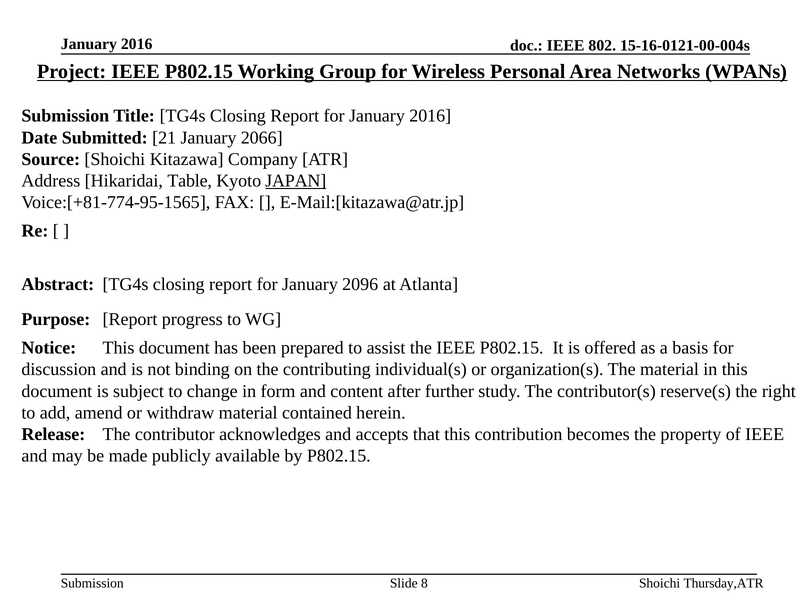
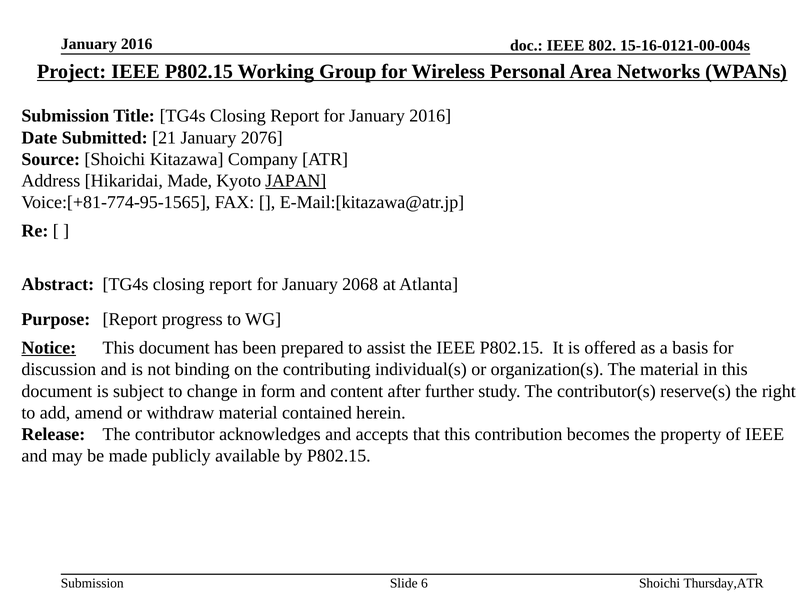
2066: 2066 -> 2076 (262, 138)
Hikaridai Table: Table -> Made (190, 181)
2096: 2096 -> 2068 (360, 285)
Notice underline: none -> present (49, 348)
8: 8 -> 6 (424, 583)
